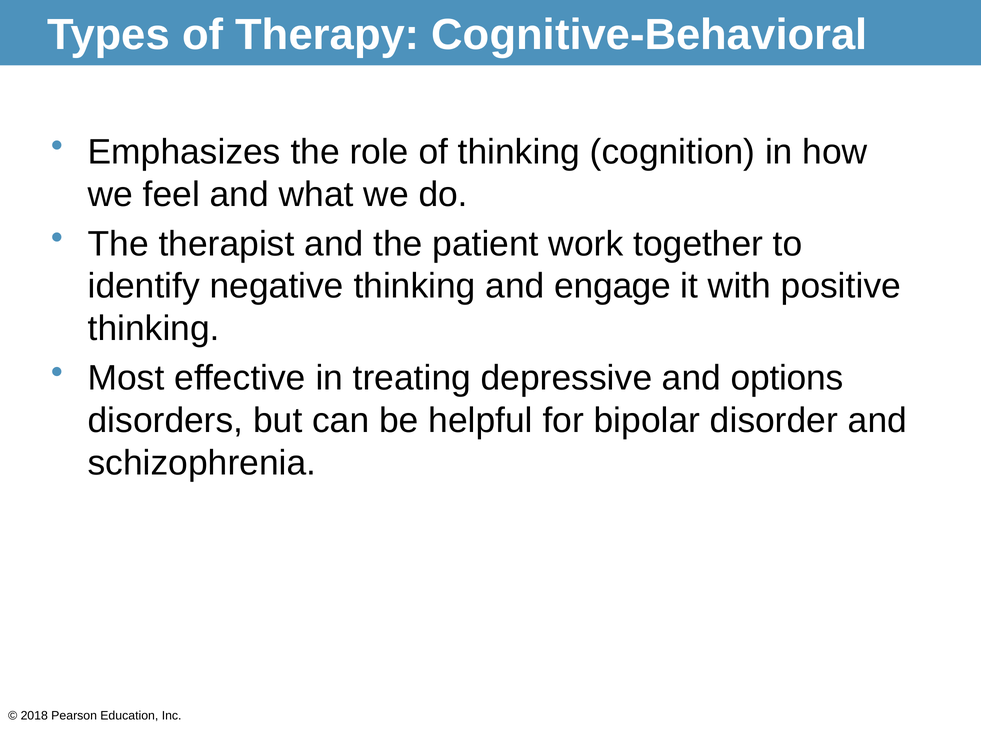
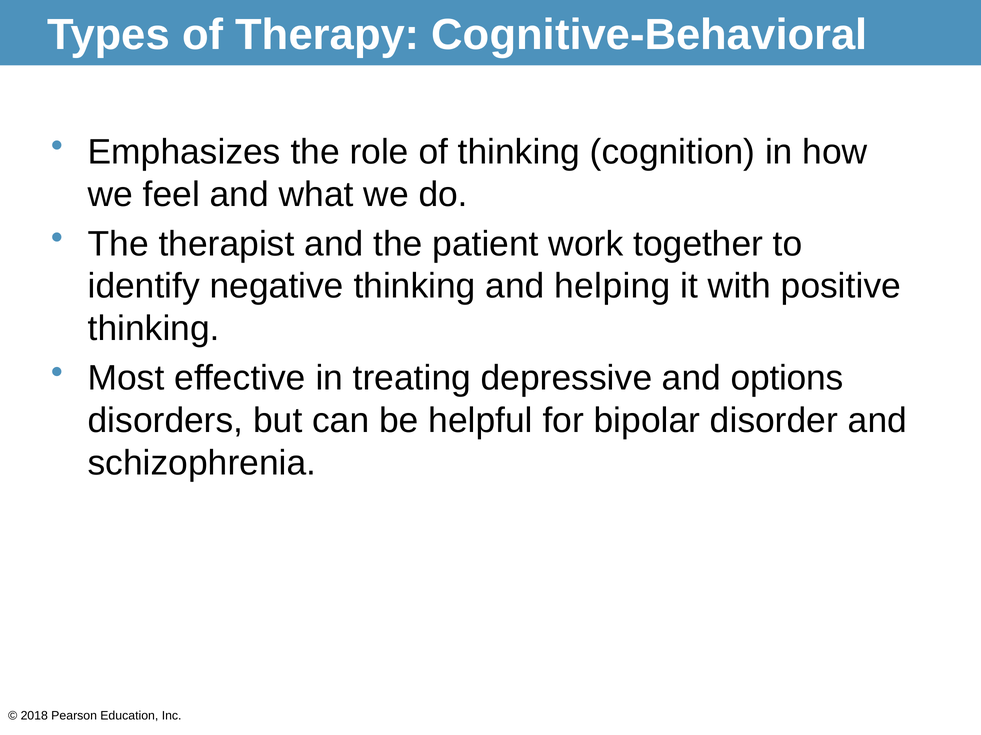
engage: engage -> helping (612, 287)
